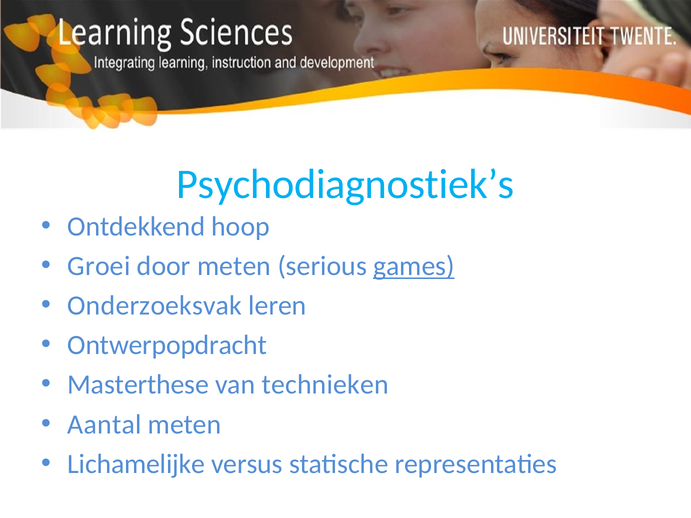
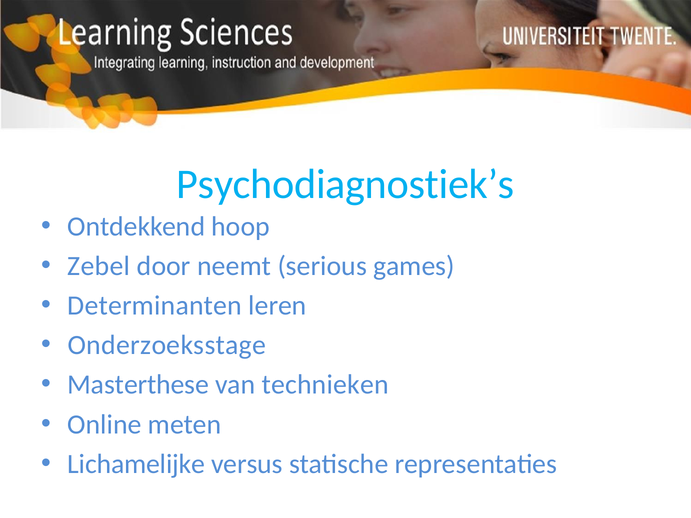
Groei: Groei -> Zebel (99, 266)
door meten: meten -> neemt (234, 266)
games underline: present -> none (414, 266)
Onderzoeksvak: Onderzoeksvak -> Determinanten (155, 306)
Ontwerpopdracht: Ontwerpopdracht -> Onderzoeksstage (167, 345)
Aantal: Aantal -> Online (105, 425)
